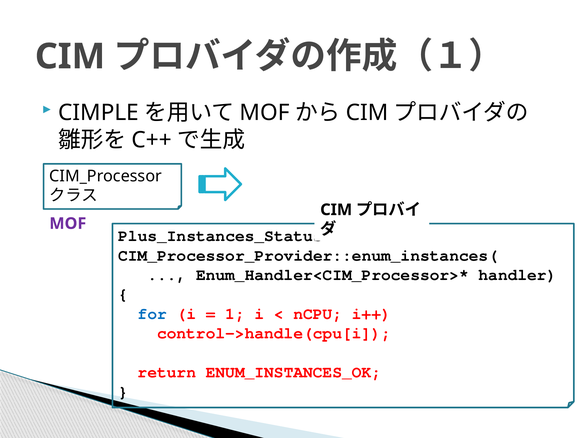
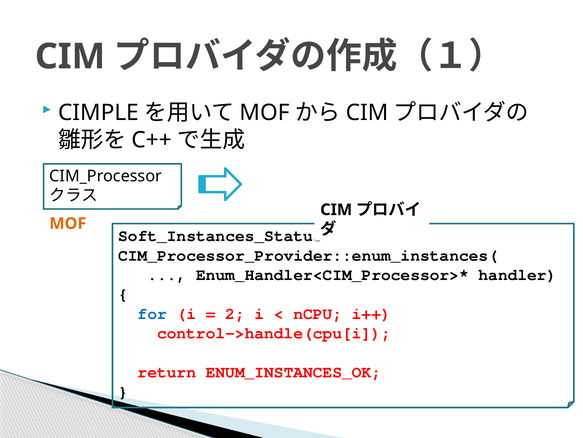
MOF colour: purple -> orange (68, 223)
Plus_Instances_Status: Plus_Instances_Status -> Soft_Instances_Status (220, 235)
1: 1 -> 2 (235, 313)
